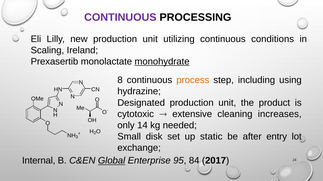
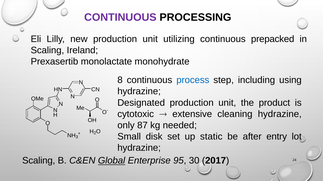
conditions: conditions -> prepacked (273, 39)
monohydrate underline: present -> none (162, 62)
process colour: orange -> blue (193, 80)
cleaning increases: increases -> hydrazine (280, 114)
14: 14 -> 87 (142, 126)
exchange: exchange -> hydrazine (139, 148)
Internal: Internal -> Scaling (39, 161)
84: 84 -> 30 (194, 161)
